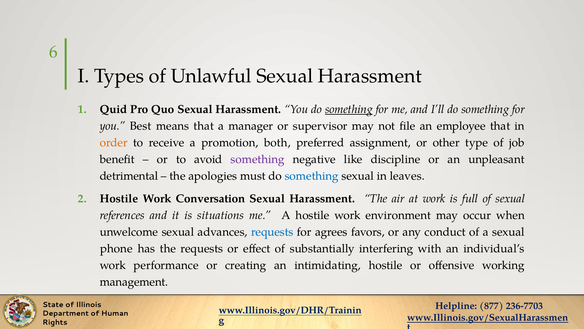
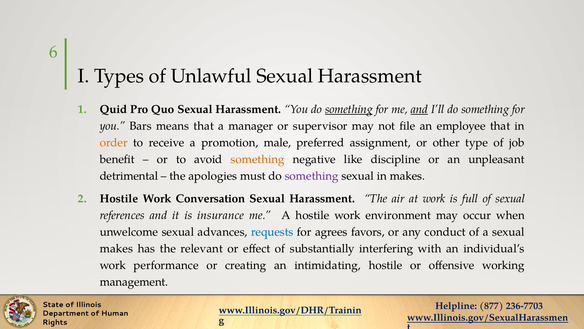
and underline: none -> present (419, 109)
Best: Best -> Bars (141, 126)
both: both -> male (277, 142)
something colour: purple -> orange (258, 159)
something colour: blue -> purple (312, 176)
in leaves: leaves -> makes (407, 176)
situations: situations -> insurance (221, 215)
phone: phone -> makes (116, 248)
the requests: requests -> relevant (202, 248)
